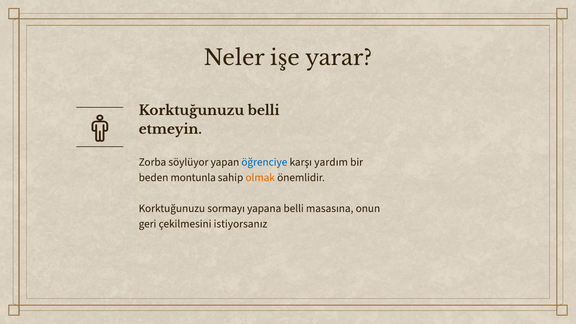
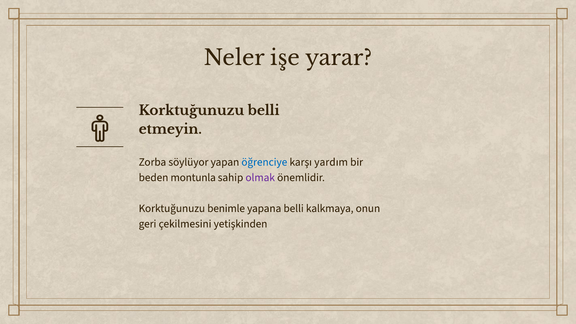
olmak colour: orange -> purple (260, 177)
sormayı: sormayı -> benimle (226, 208)
masasına: masasına -> kalkmaya (330, 208)
istiyorsanız: istiyorsanız -> yetişkinden (240, 224)
